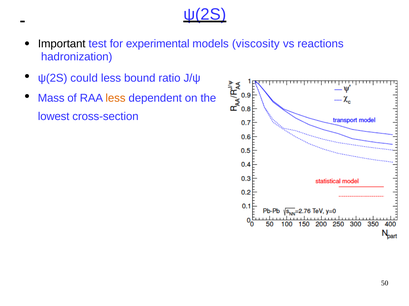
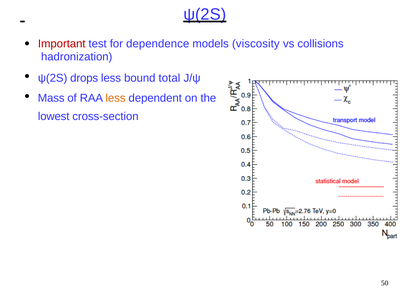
Important colour: black -> red (62, 44)
experimental: experimental -> dependence (158, 44)
reactions: reactions -> collisions (321, 44)
could: could -> drops (84, 78)
ratio: ratio -> total (169, 78)
